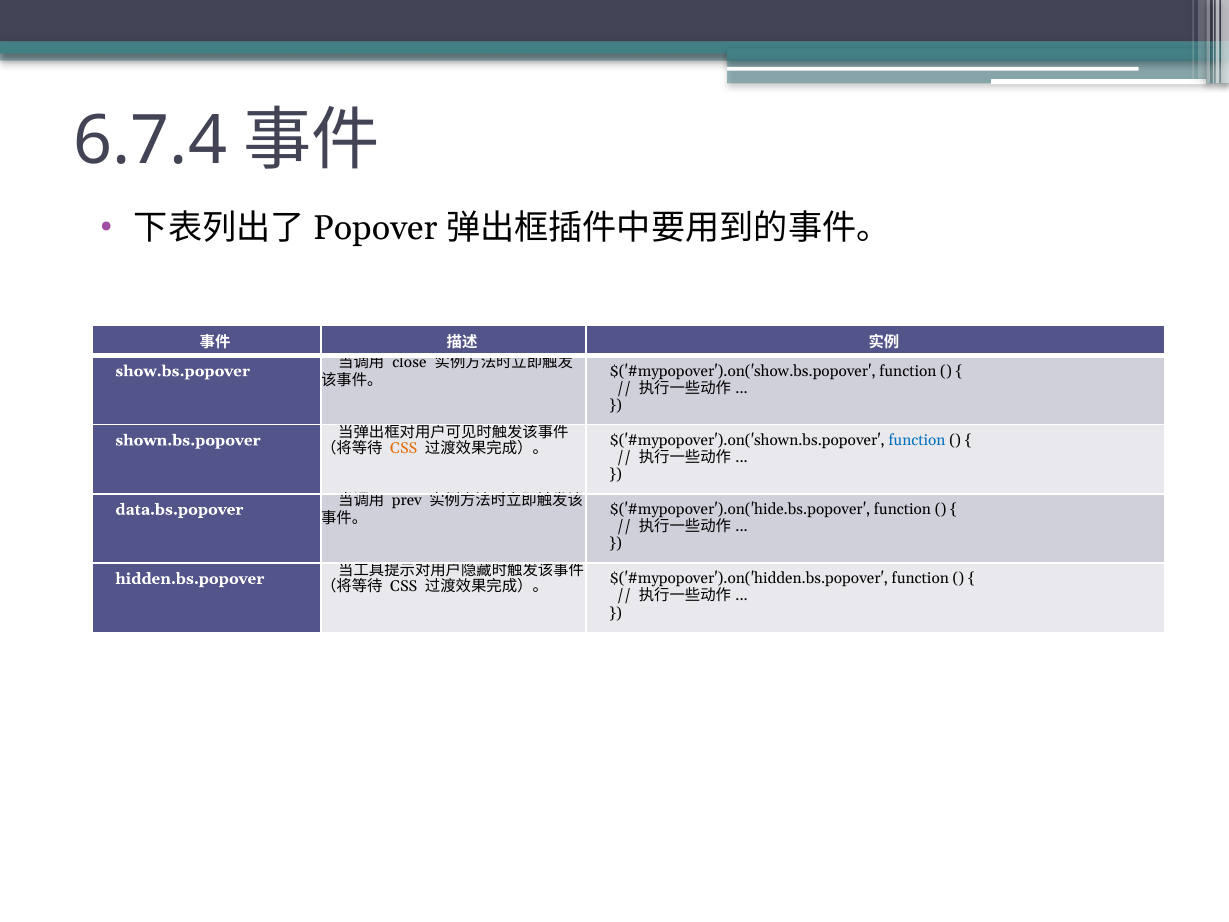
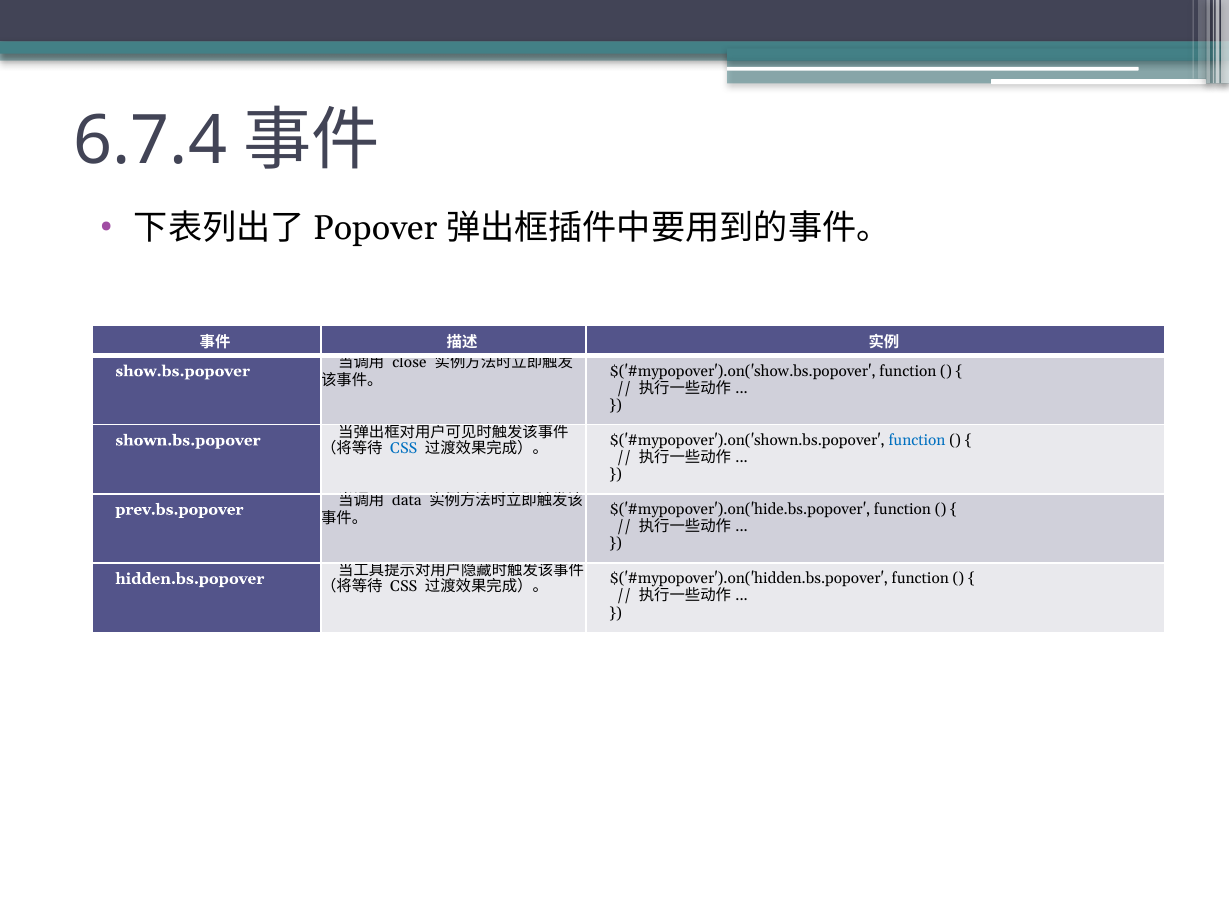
CSS colour: orange -> blue (404, 448)
prev: prev -> data (407, 500)
data.bs.popover: data.bs.popover -> prev.bs.popover (179, 509)
